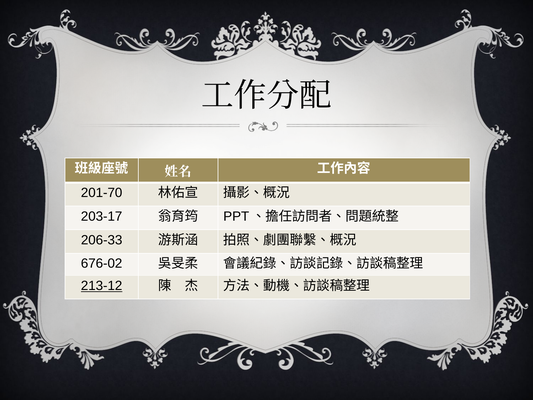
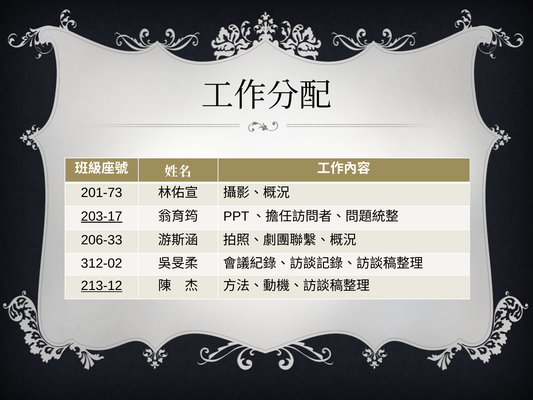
201-70: 201-70 -> 201-73 (102, 193)
203-17 underline: none -> present (102, 216)
676-02: 676-02 -> 312-02 (102, 263)
